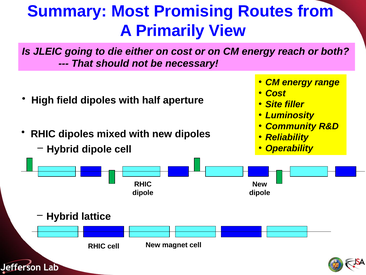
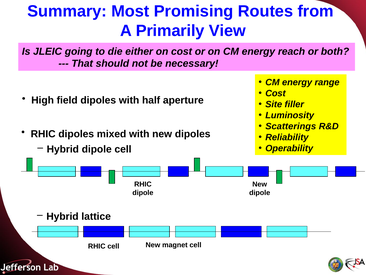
Community: Community -> Scatterings (291, 126)
